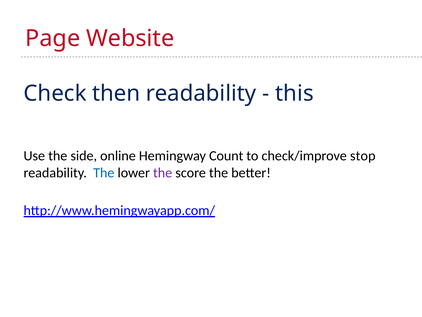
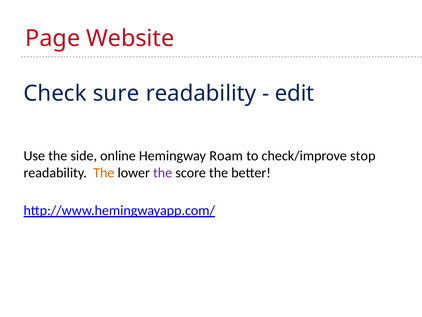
then: then -> sure (116, 93)
this: this -> edit (295, 93)
Count: Count -> Roam (226, 156)
The colour: blue -> orange (104, 173)
